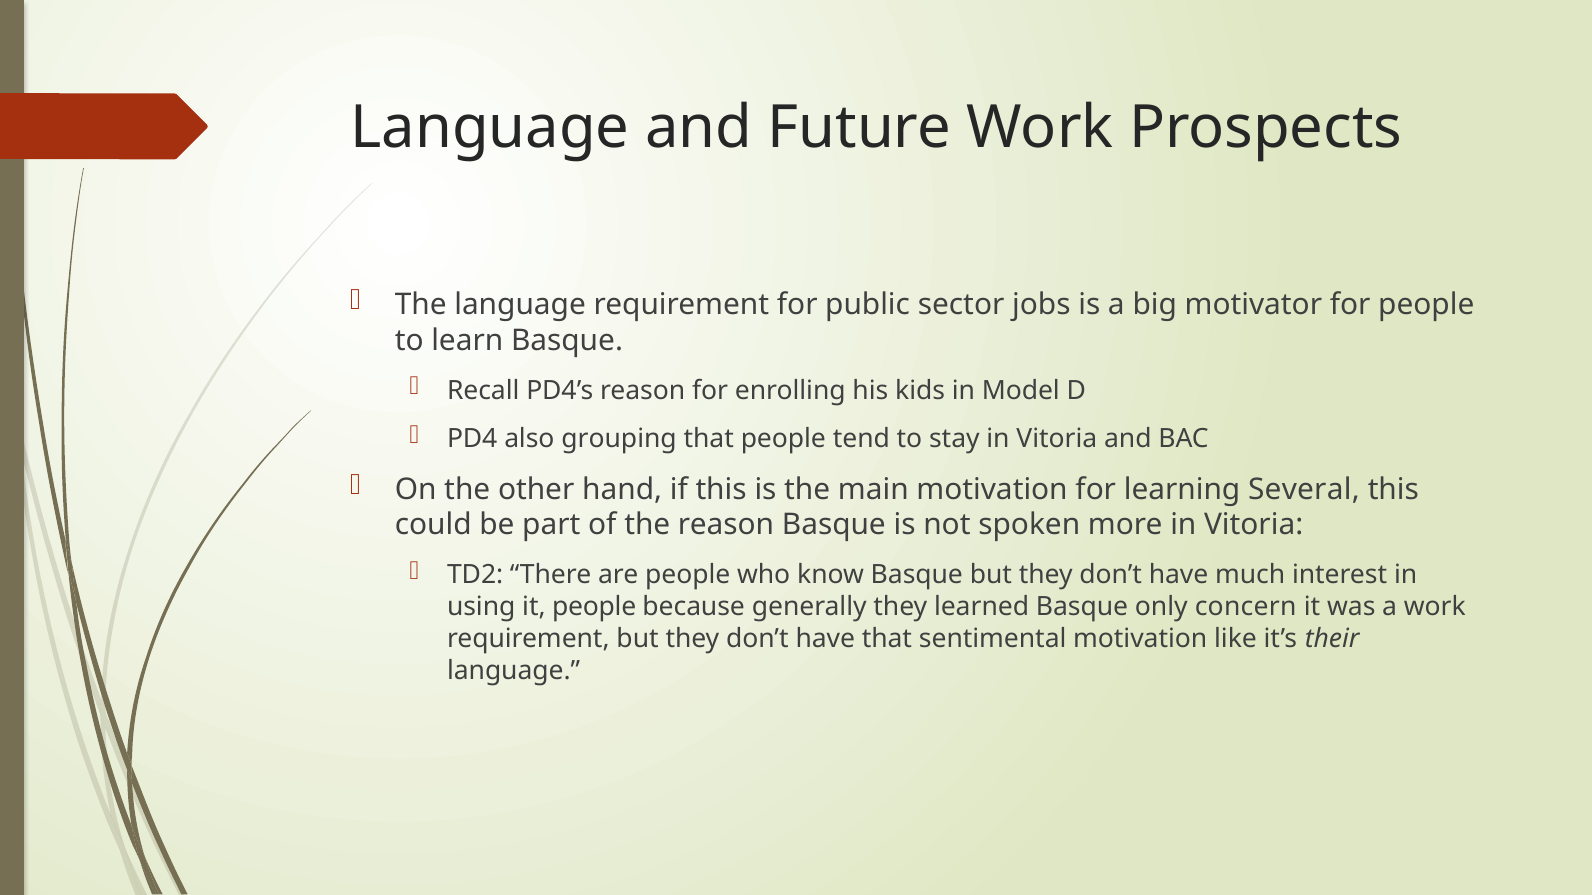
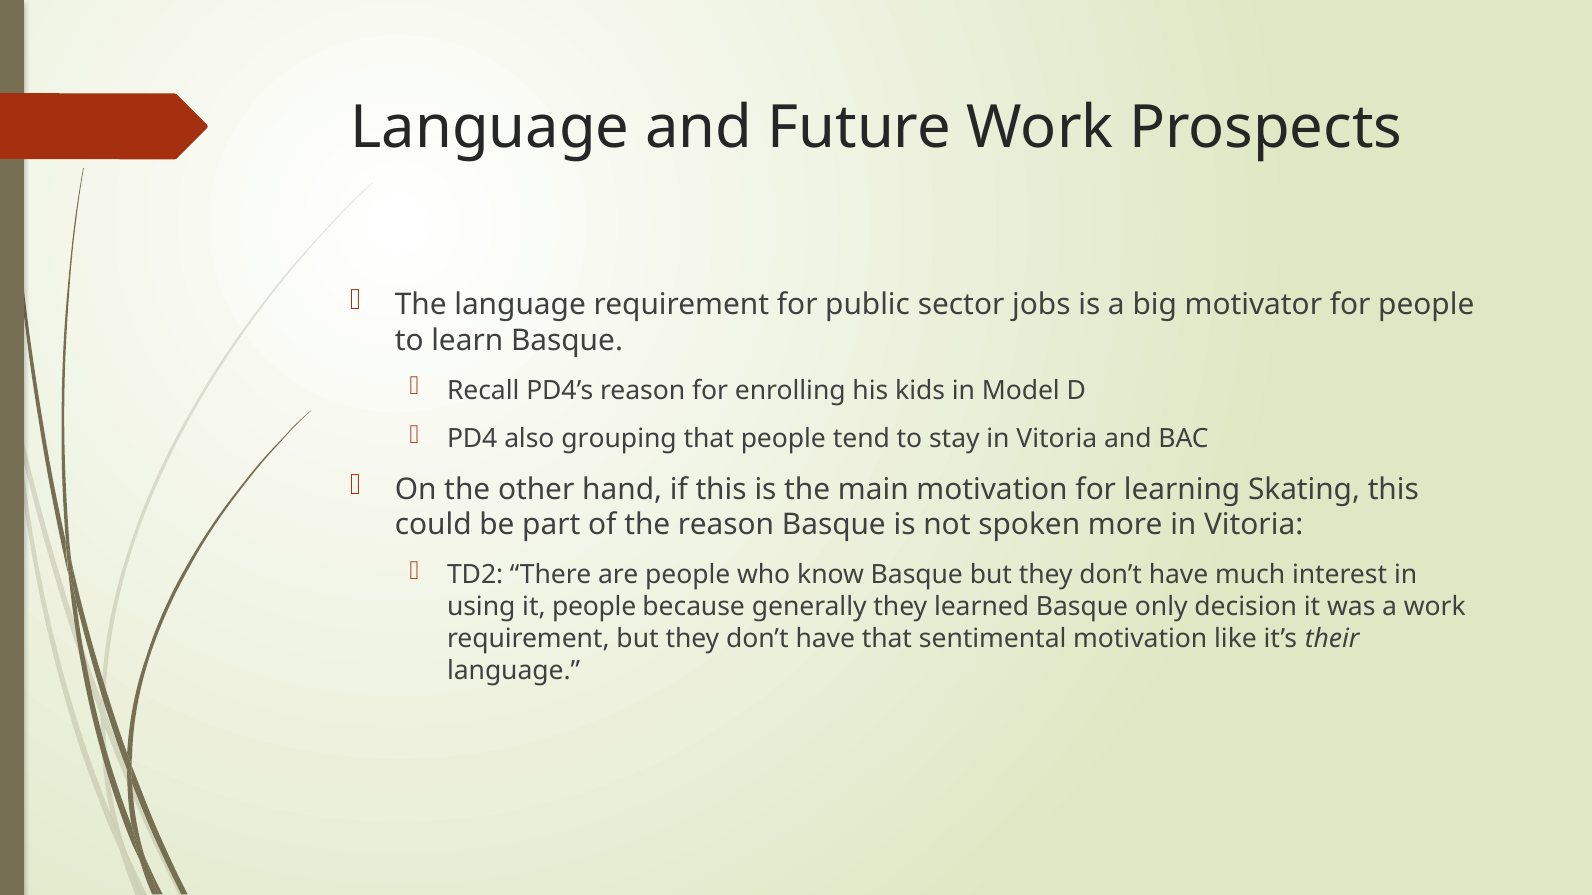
Several: Several -> Skating (1304, 490)
concern: concern -> decision (1246, 607)
